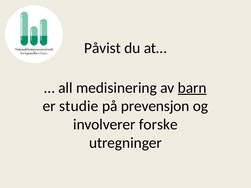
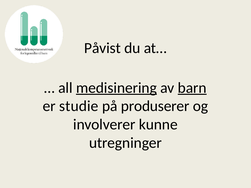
medisinering underline: none -> present (116, 88)
prevensjon: prevensjon -> produserer (155, 106)
forske: forske -> kunne (158, 125)
